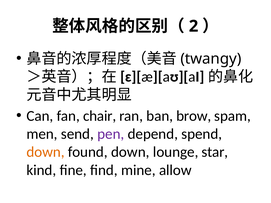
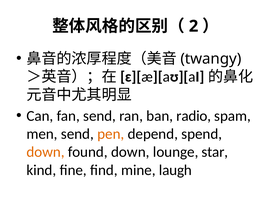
fan chair: chair -> send (100, 116)
brow: brow -> radio (194, 116)
pen colour: purple -> orange (111, 134)
allow: allow -> laugh (175, 170)
